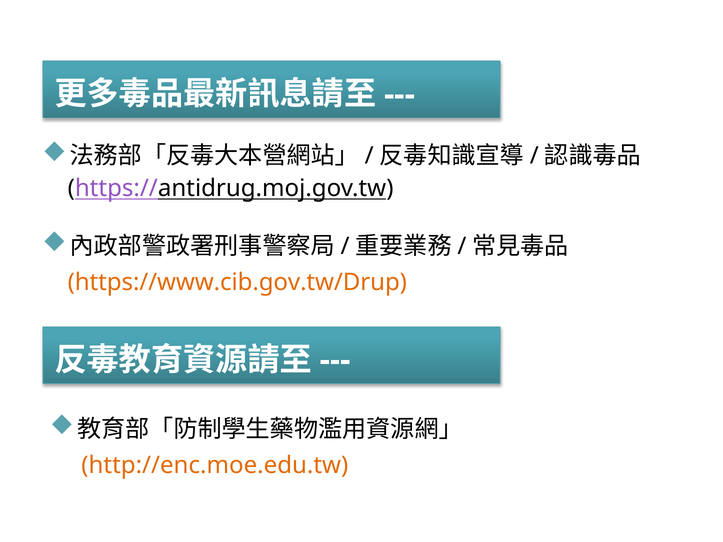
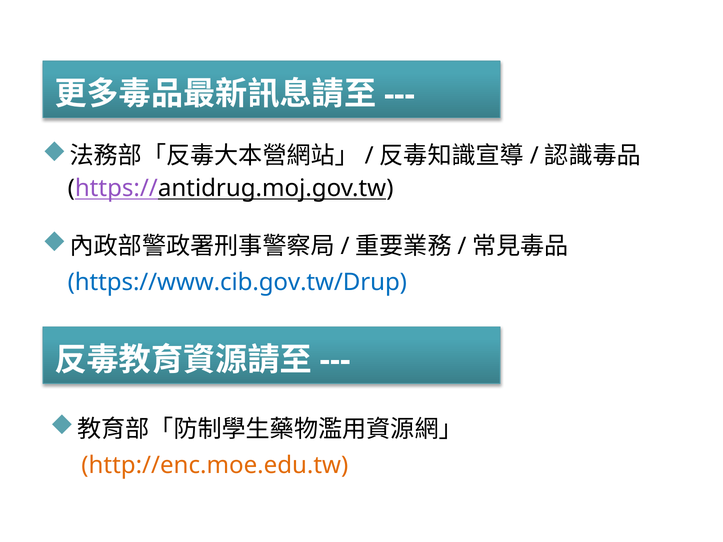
https://www.cib.gov.tw/Drup colour: orange -> blue (237, 283)
